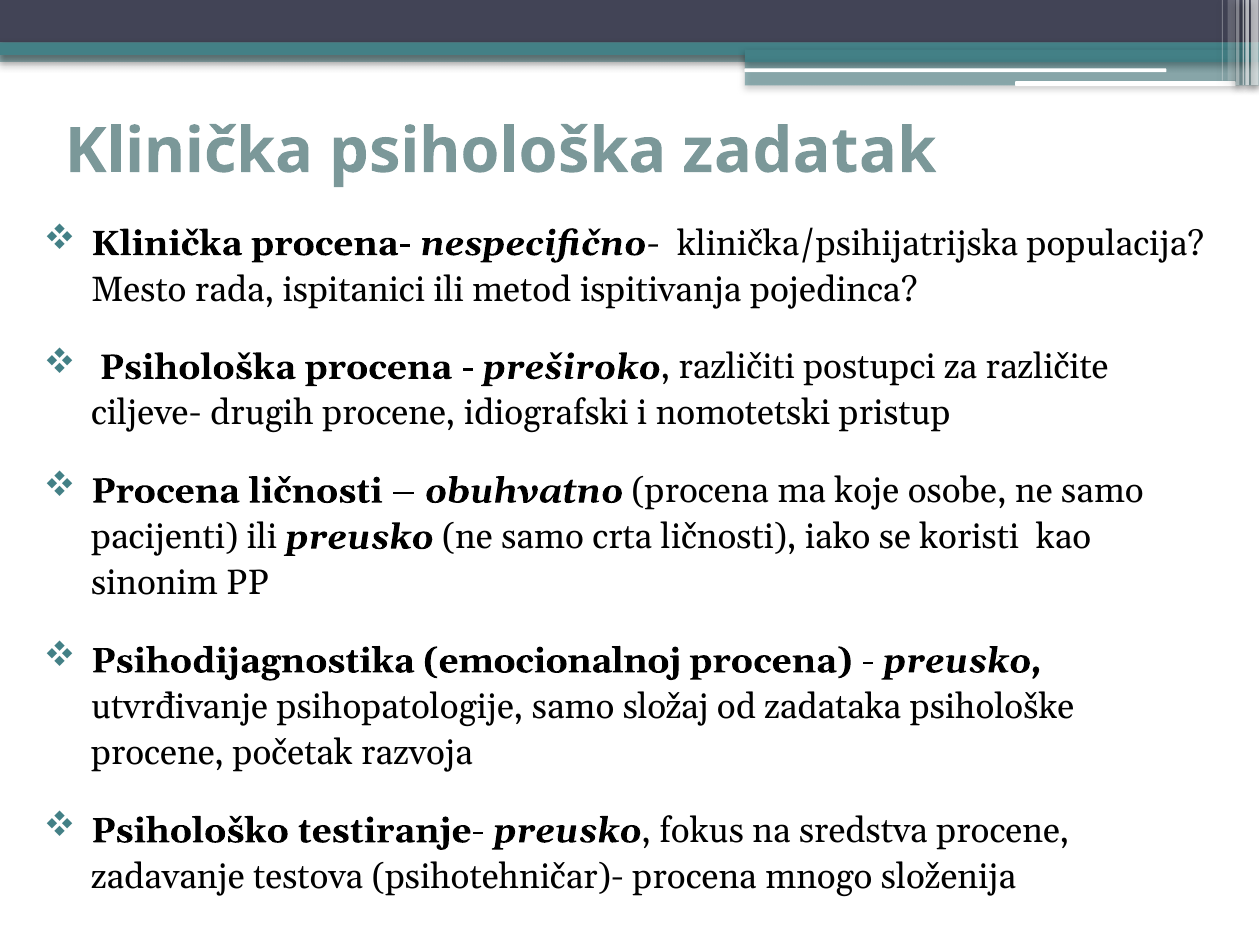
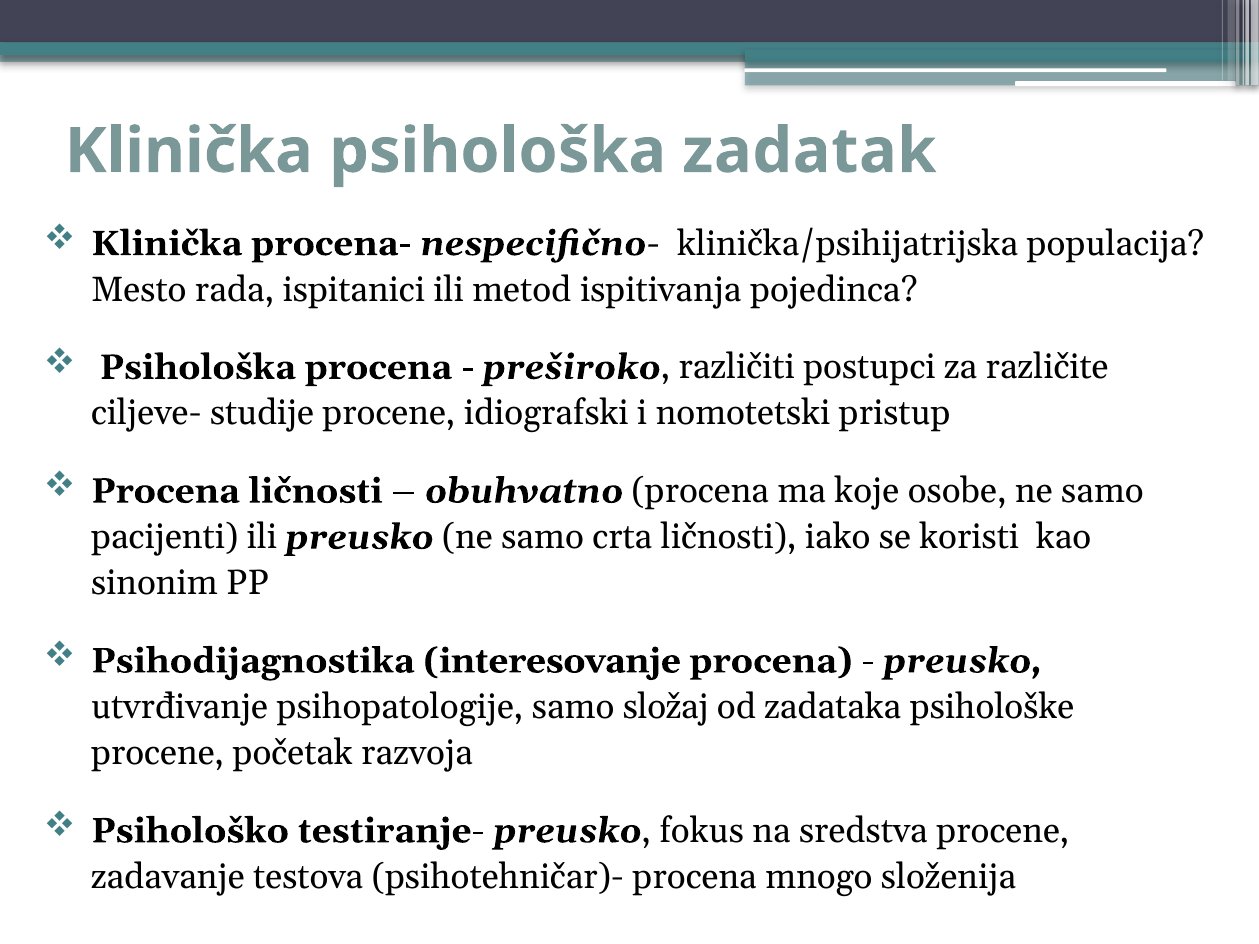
drugih: drugih -> studije (262, 414)
emocionalnoj: emocionalnoj -> interesovanje (552, 661)
